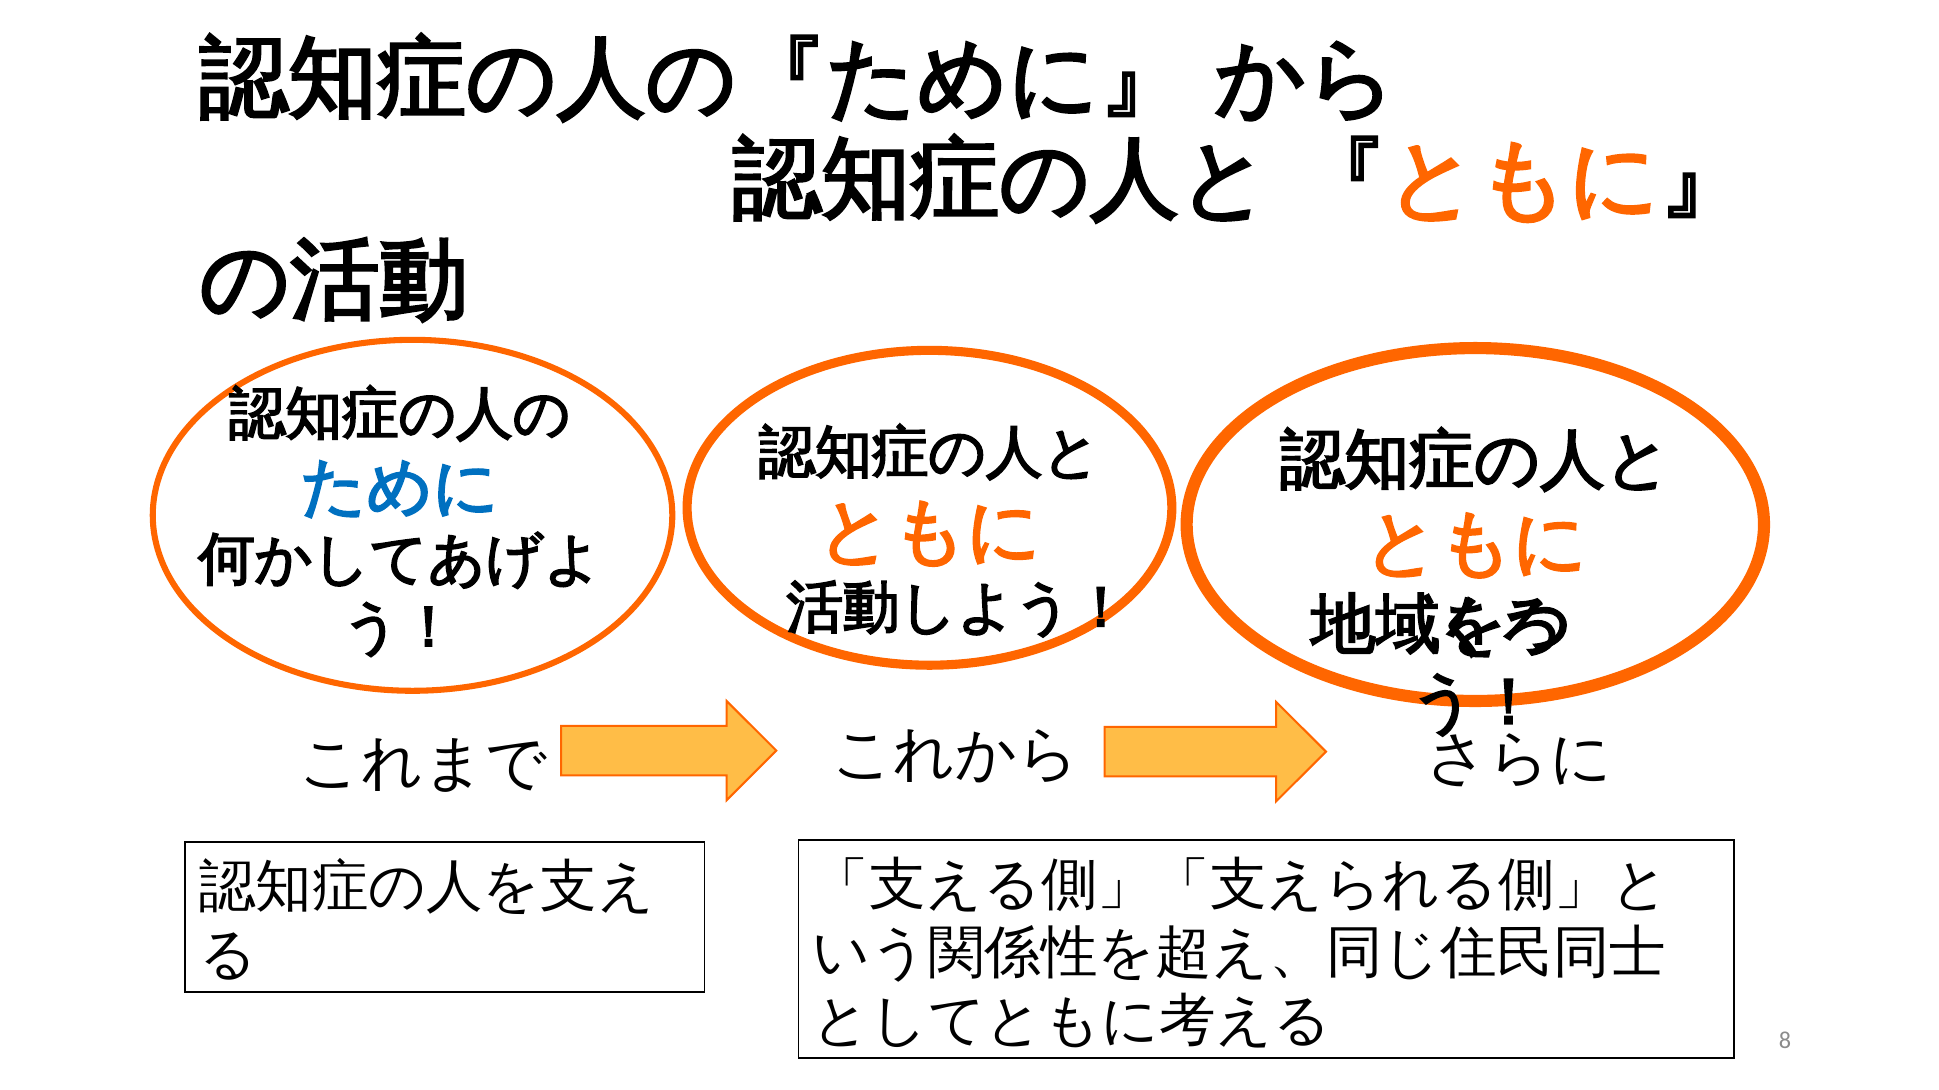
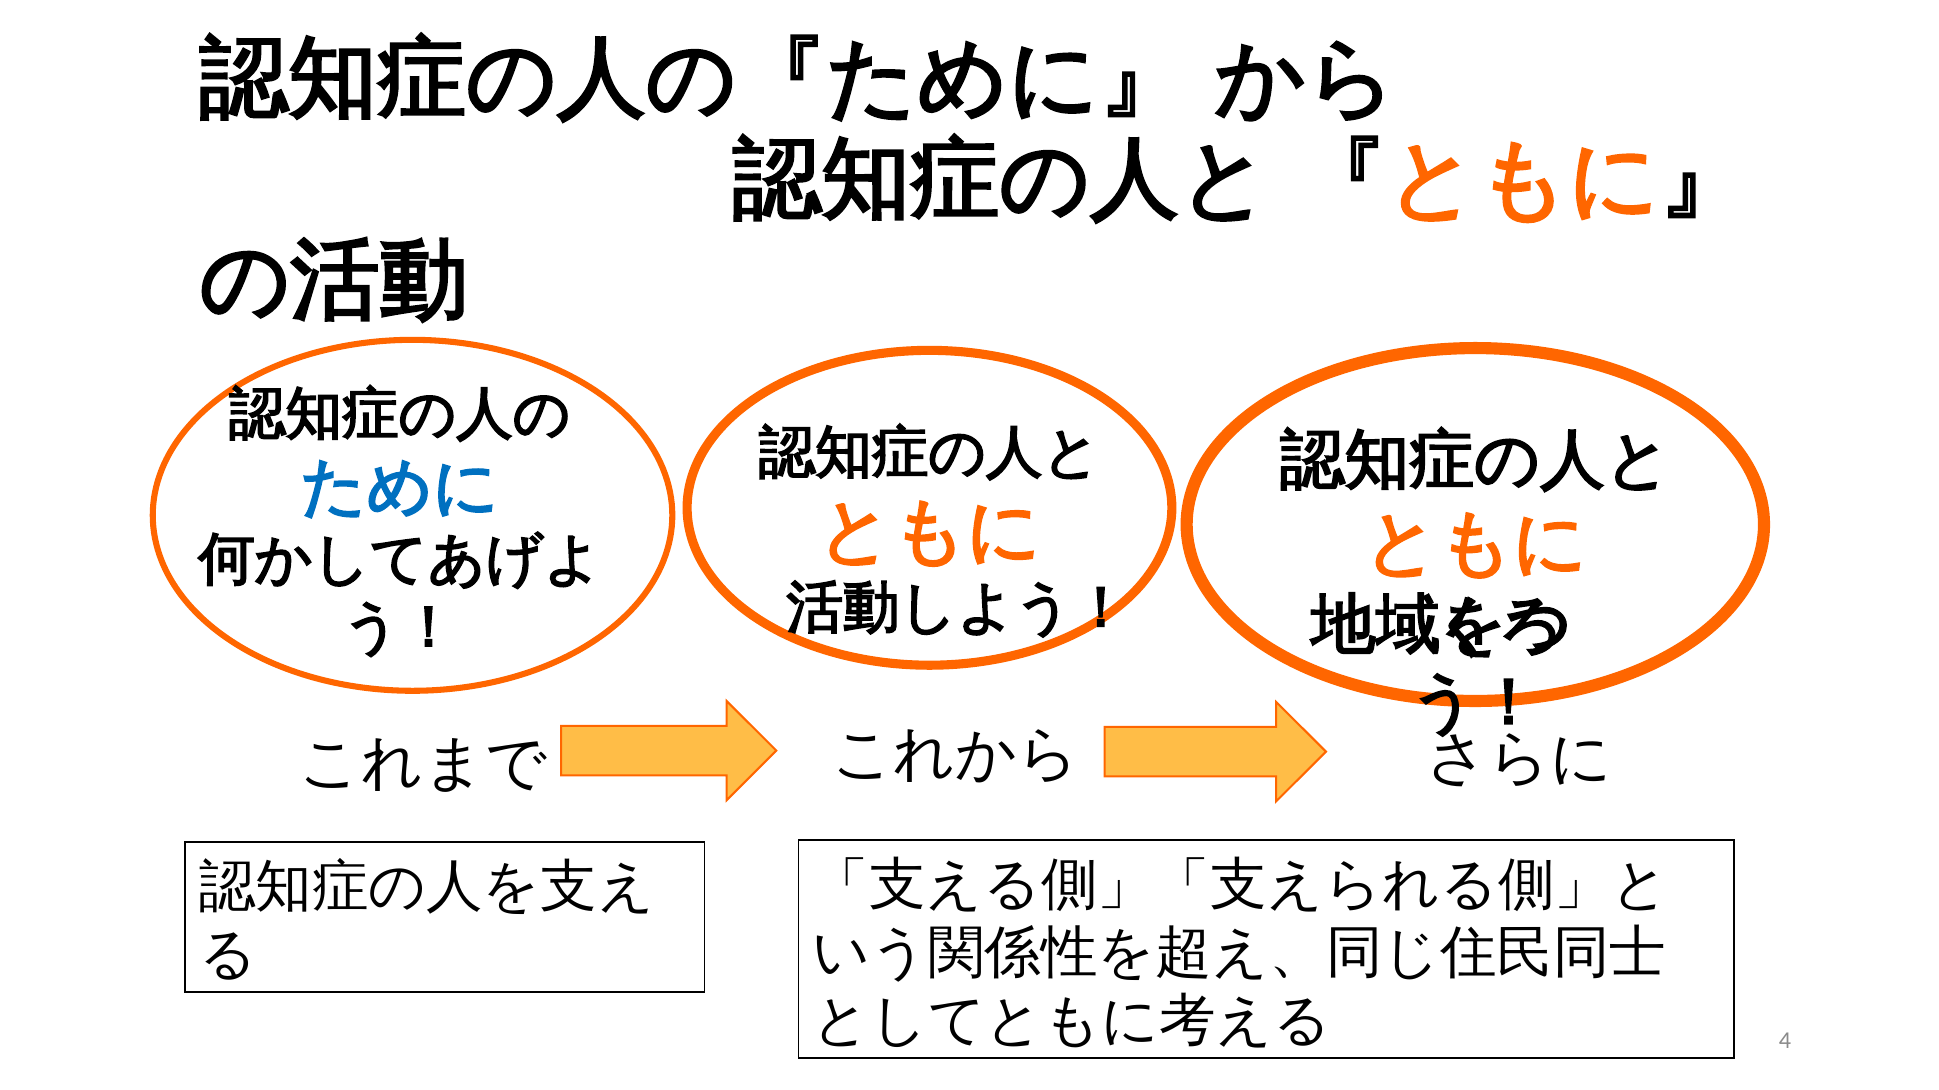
8: 8 -> 4 (1785, 1041)
